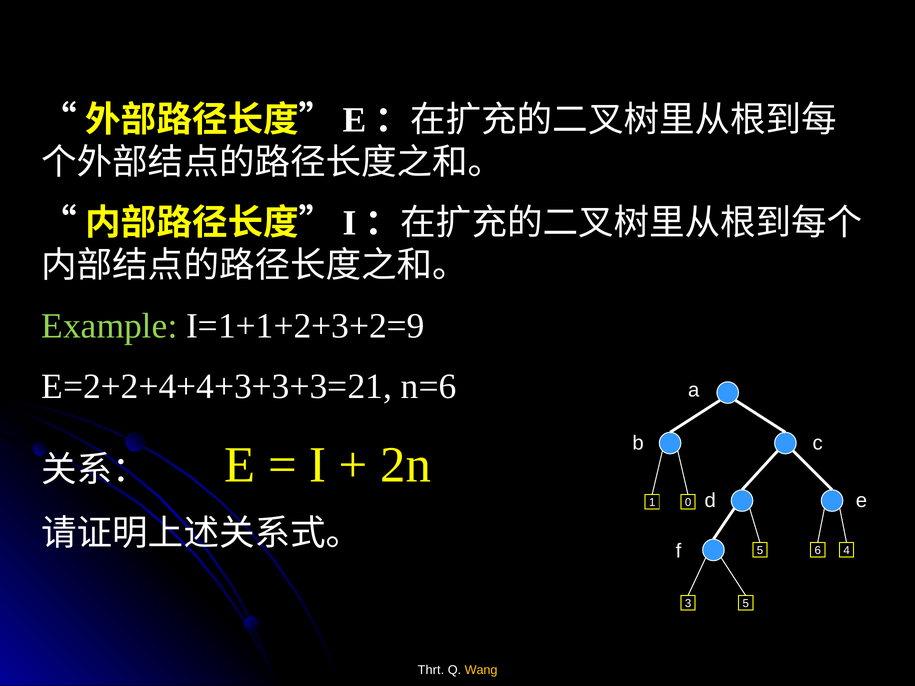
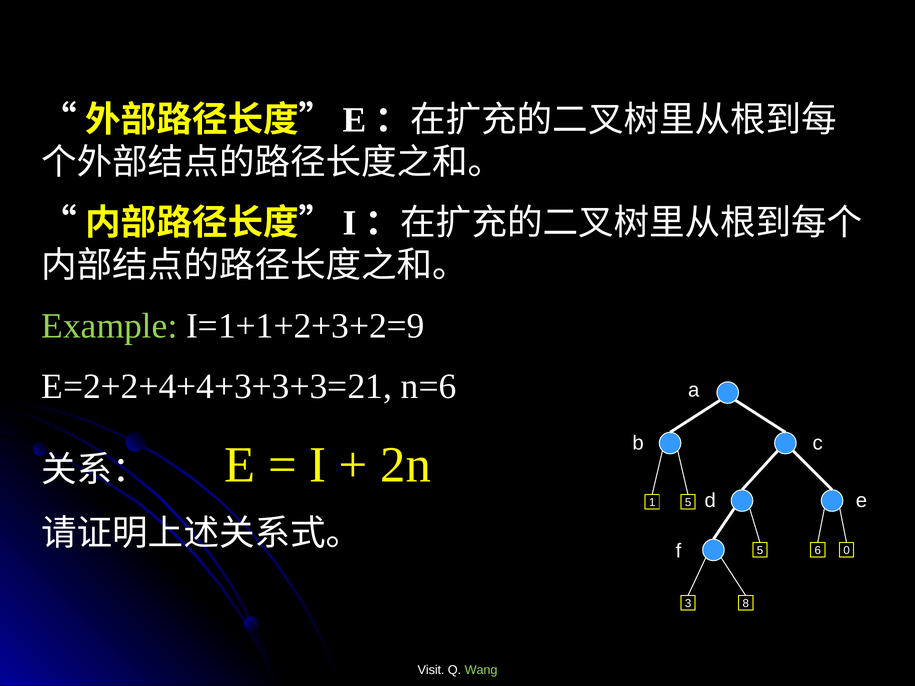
1 0: 0 -> 5 (688, 503)
4: 4 -> 0 (847, 551)
3 5: 5 -> 8 (746, 604)
Thrt: Thrt -> Visit (431, 670)
Wang colour: yellow -> light green (481, 670)
